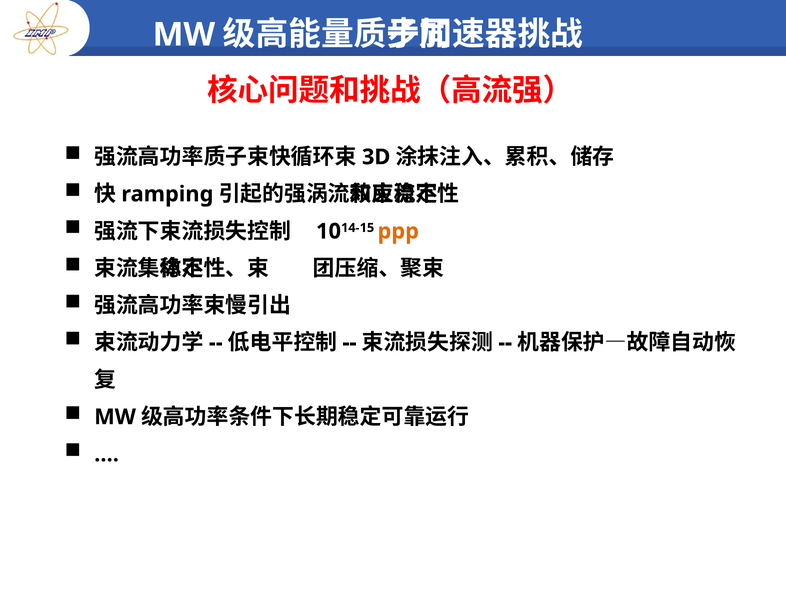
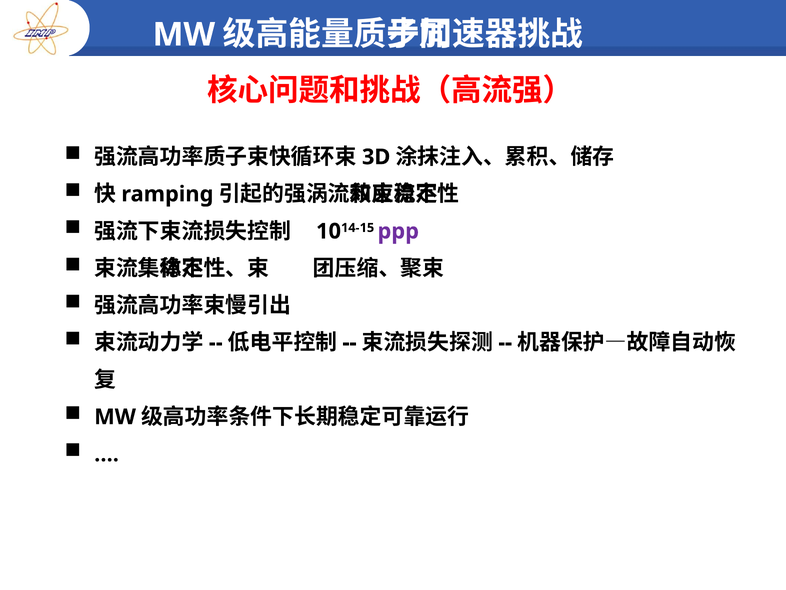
ppp colour: orange -> purple (398, 231)
